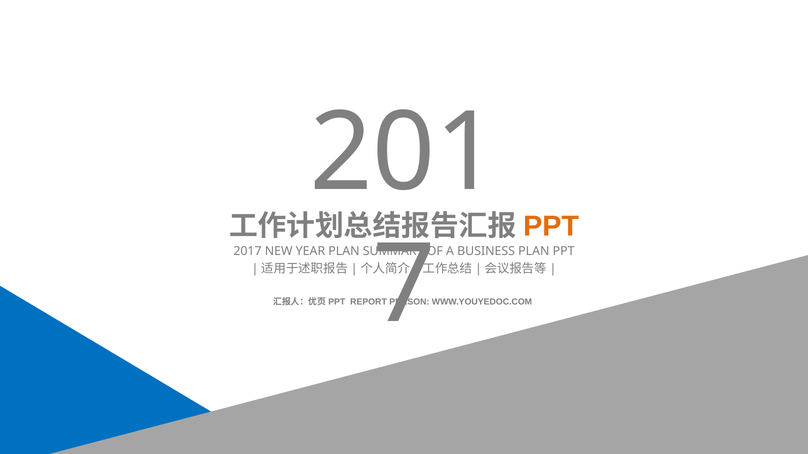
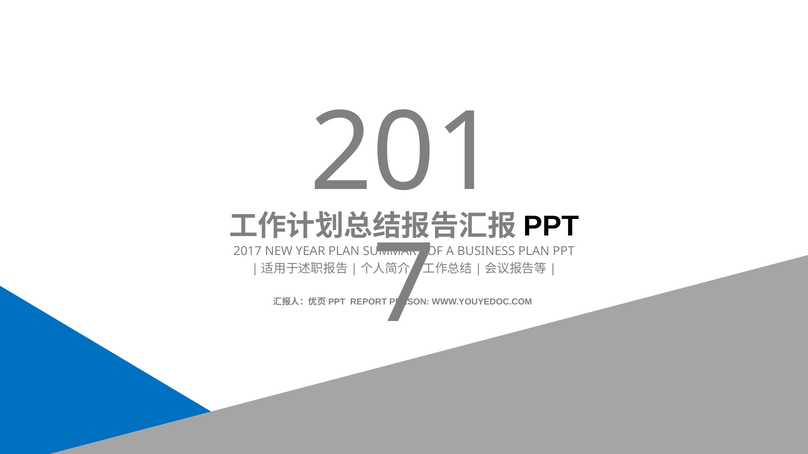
PPT colour: orange -> black (551, 226)
